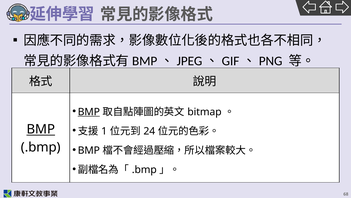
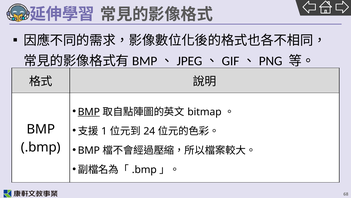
BMP underline: present -> none (41, 129)
